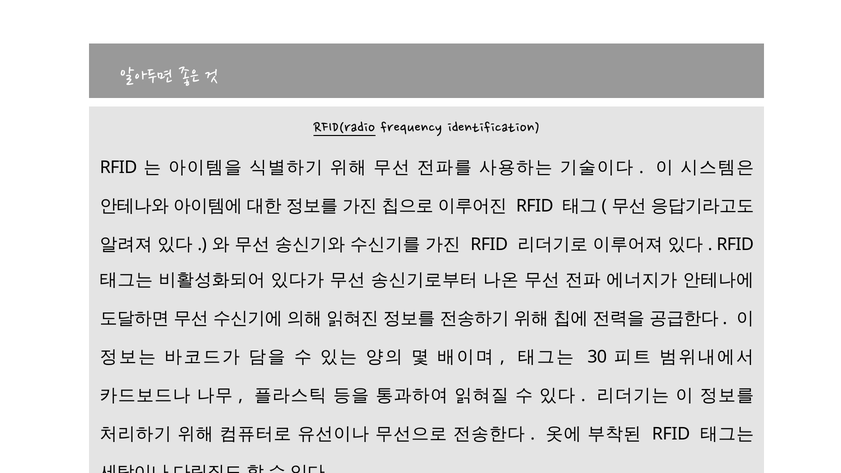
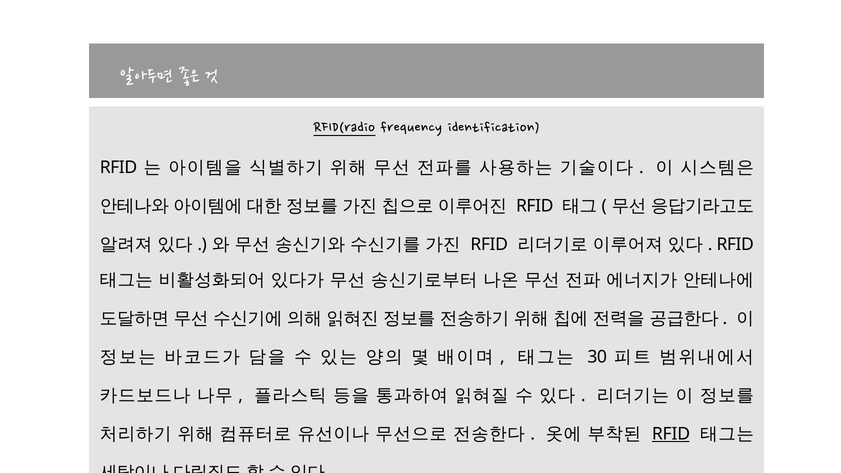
RFID underline: none -> present (671, 434)
